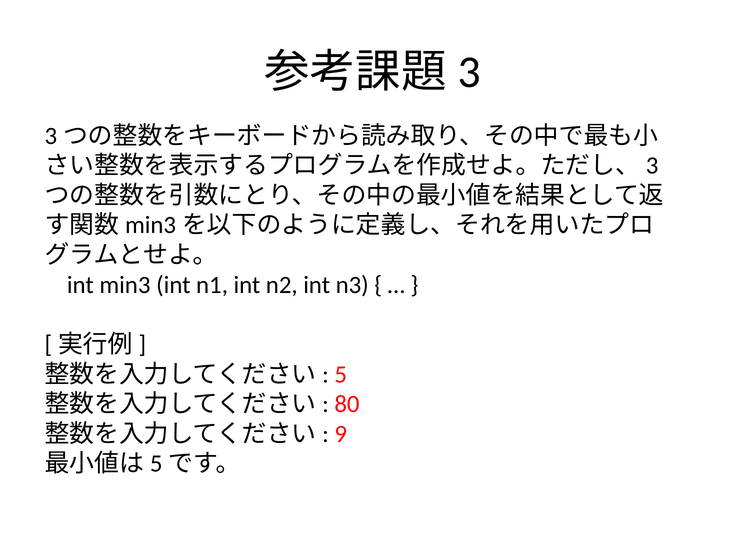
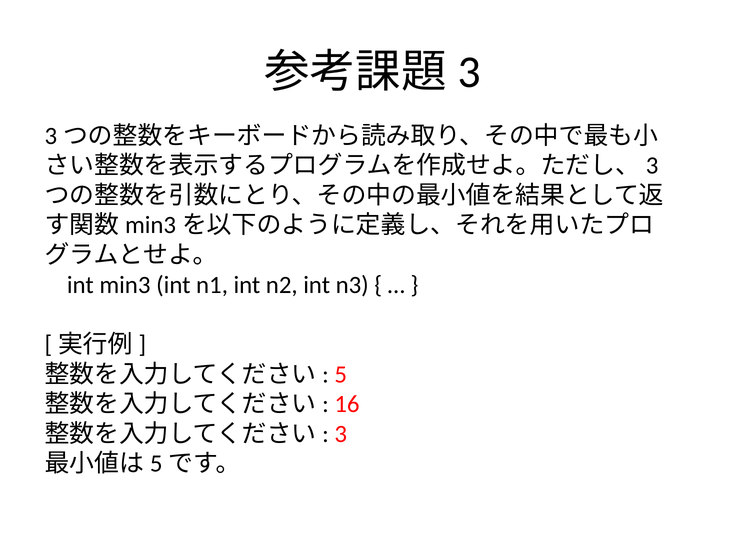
80: 80 -> 16 (347, 404)
9: 9 -> 3 (341, 434)
